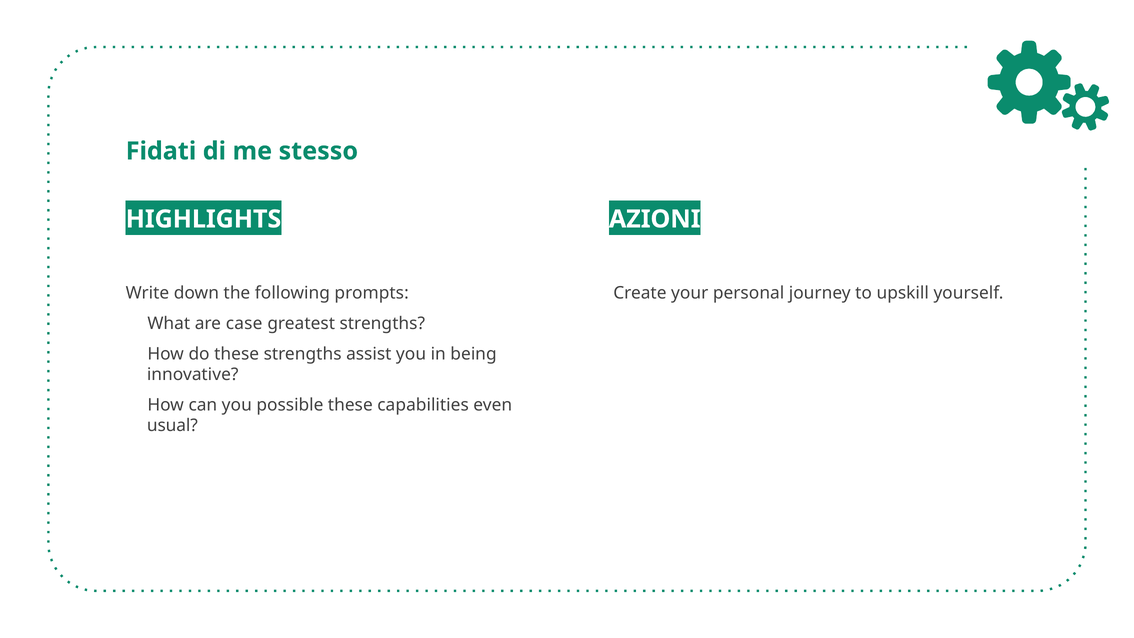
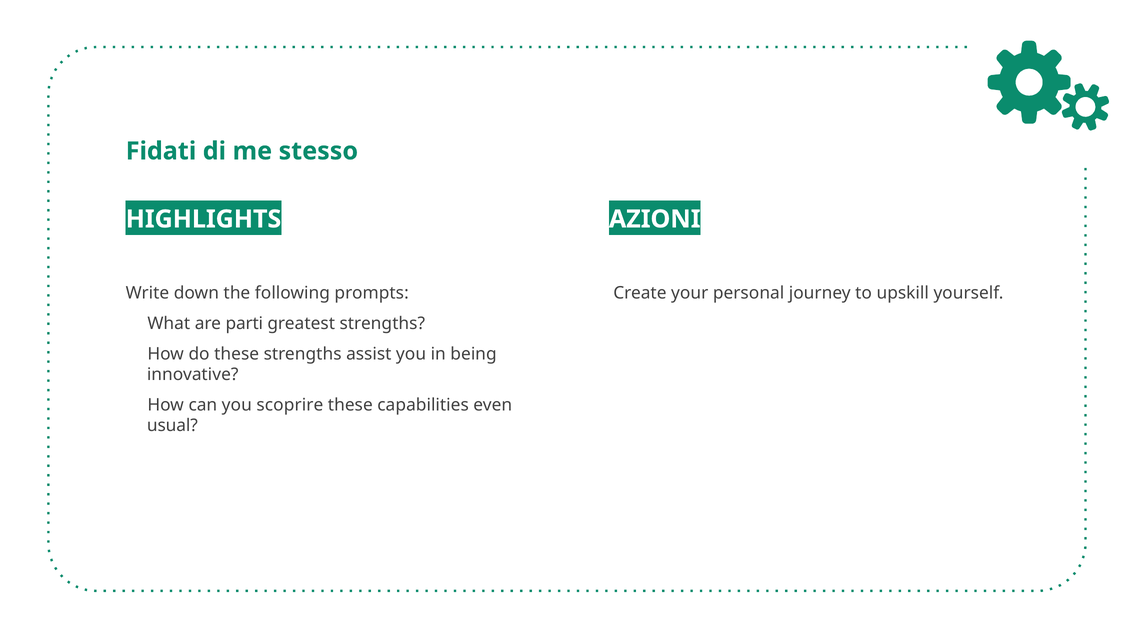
case: case -> parti (244, 324)
possible: possible -> scoprire (290, 405)
